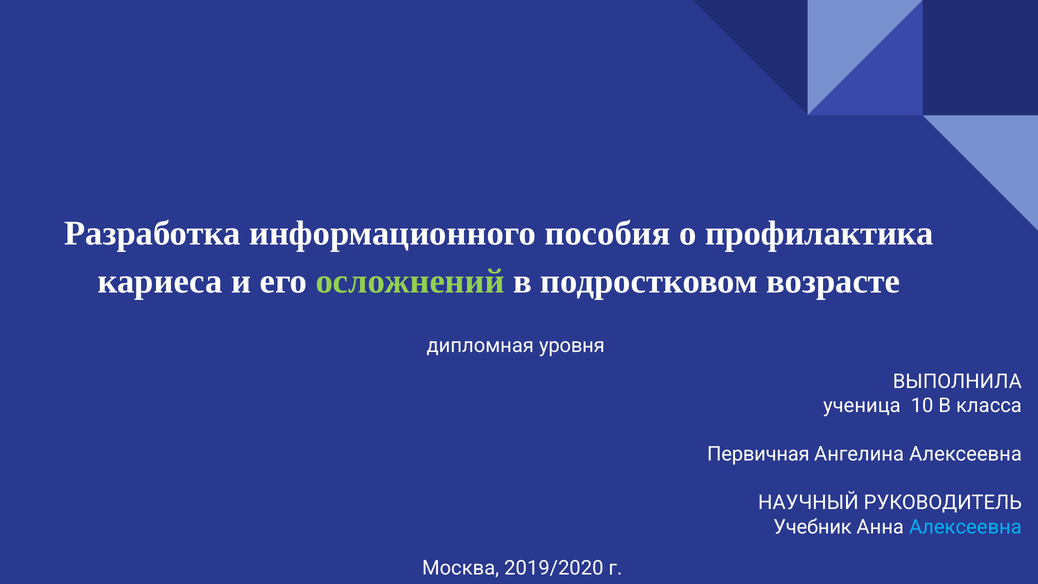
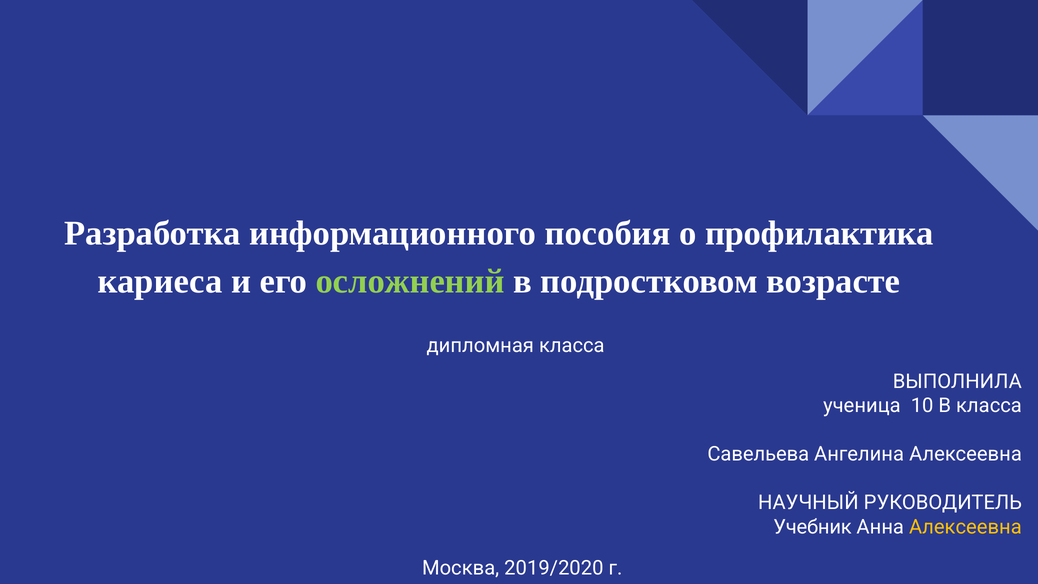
дипломная уровня: уровня -> класса (572, 346)
Первичная: Первичная -> Савельева (758, 454)
Алексеевна colour: light blue -> yellow (965, 527)
